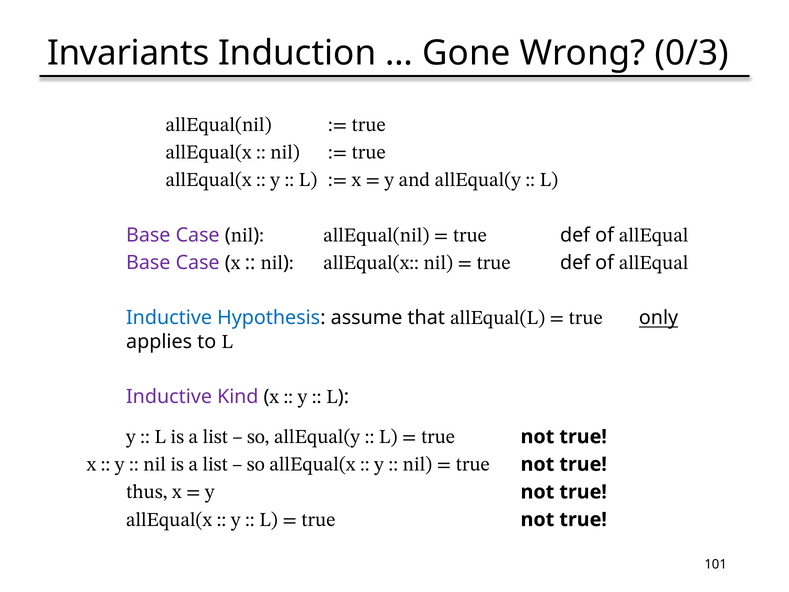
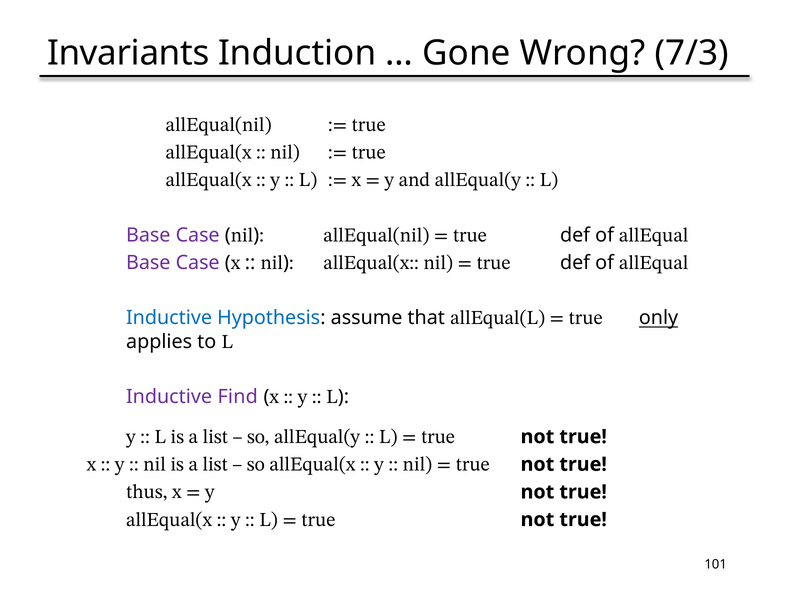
0/3: 0/3 -> 7/3 (692, 53)
Kind: Kind -> Find (238, 397)
